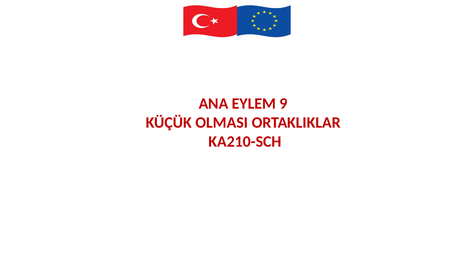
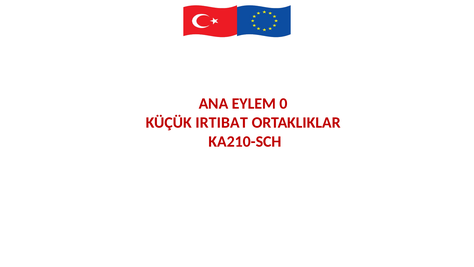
9: 9 -> 0 (284, 103)
OLMASI: OLMASI -> IRTIBAT (222, 122)
